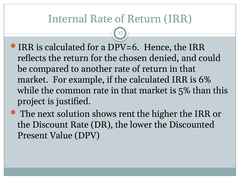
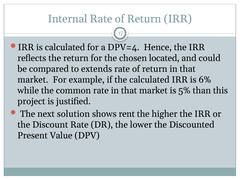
DPV=6: DPV=6 -> DPV=4 (123, 47)
denied: denied -> located (164, 58)
another: another -> extends (97, 69)
